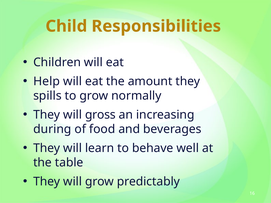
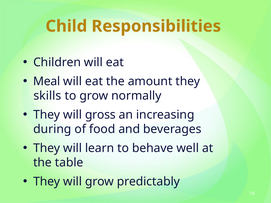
Help: Help -> Meal (47, 81)
spills: spills -> skills (47, 96)
